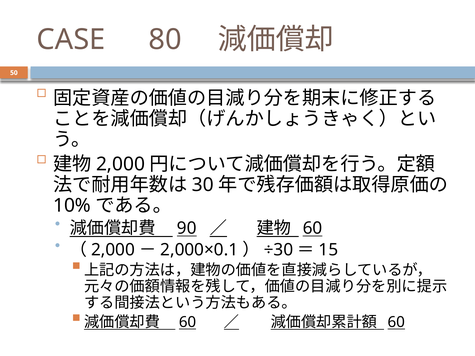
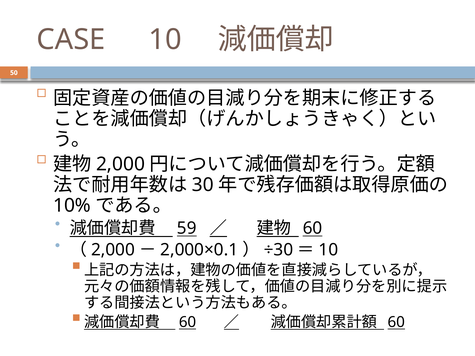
CASE 80: 80 -> 10 (165, 40)
90: 90 -> 59 (187, 228)
15: 15 -> 10 (328, 250)
